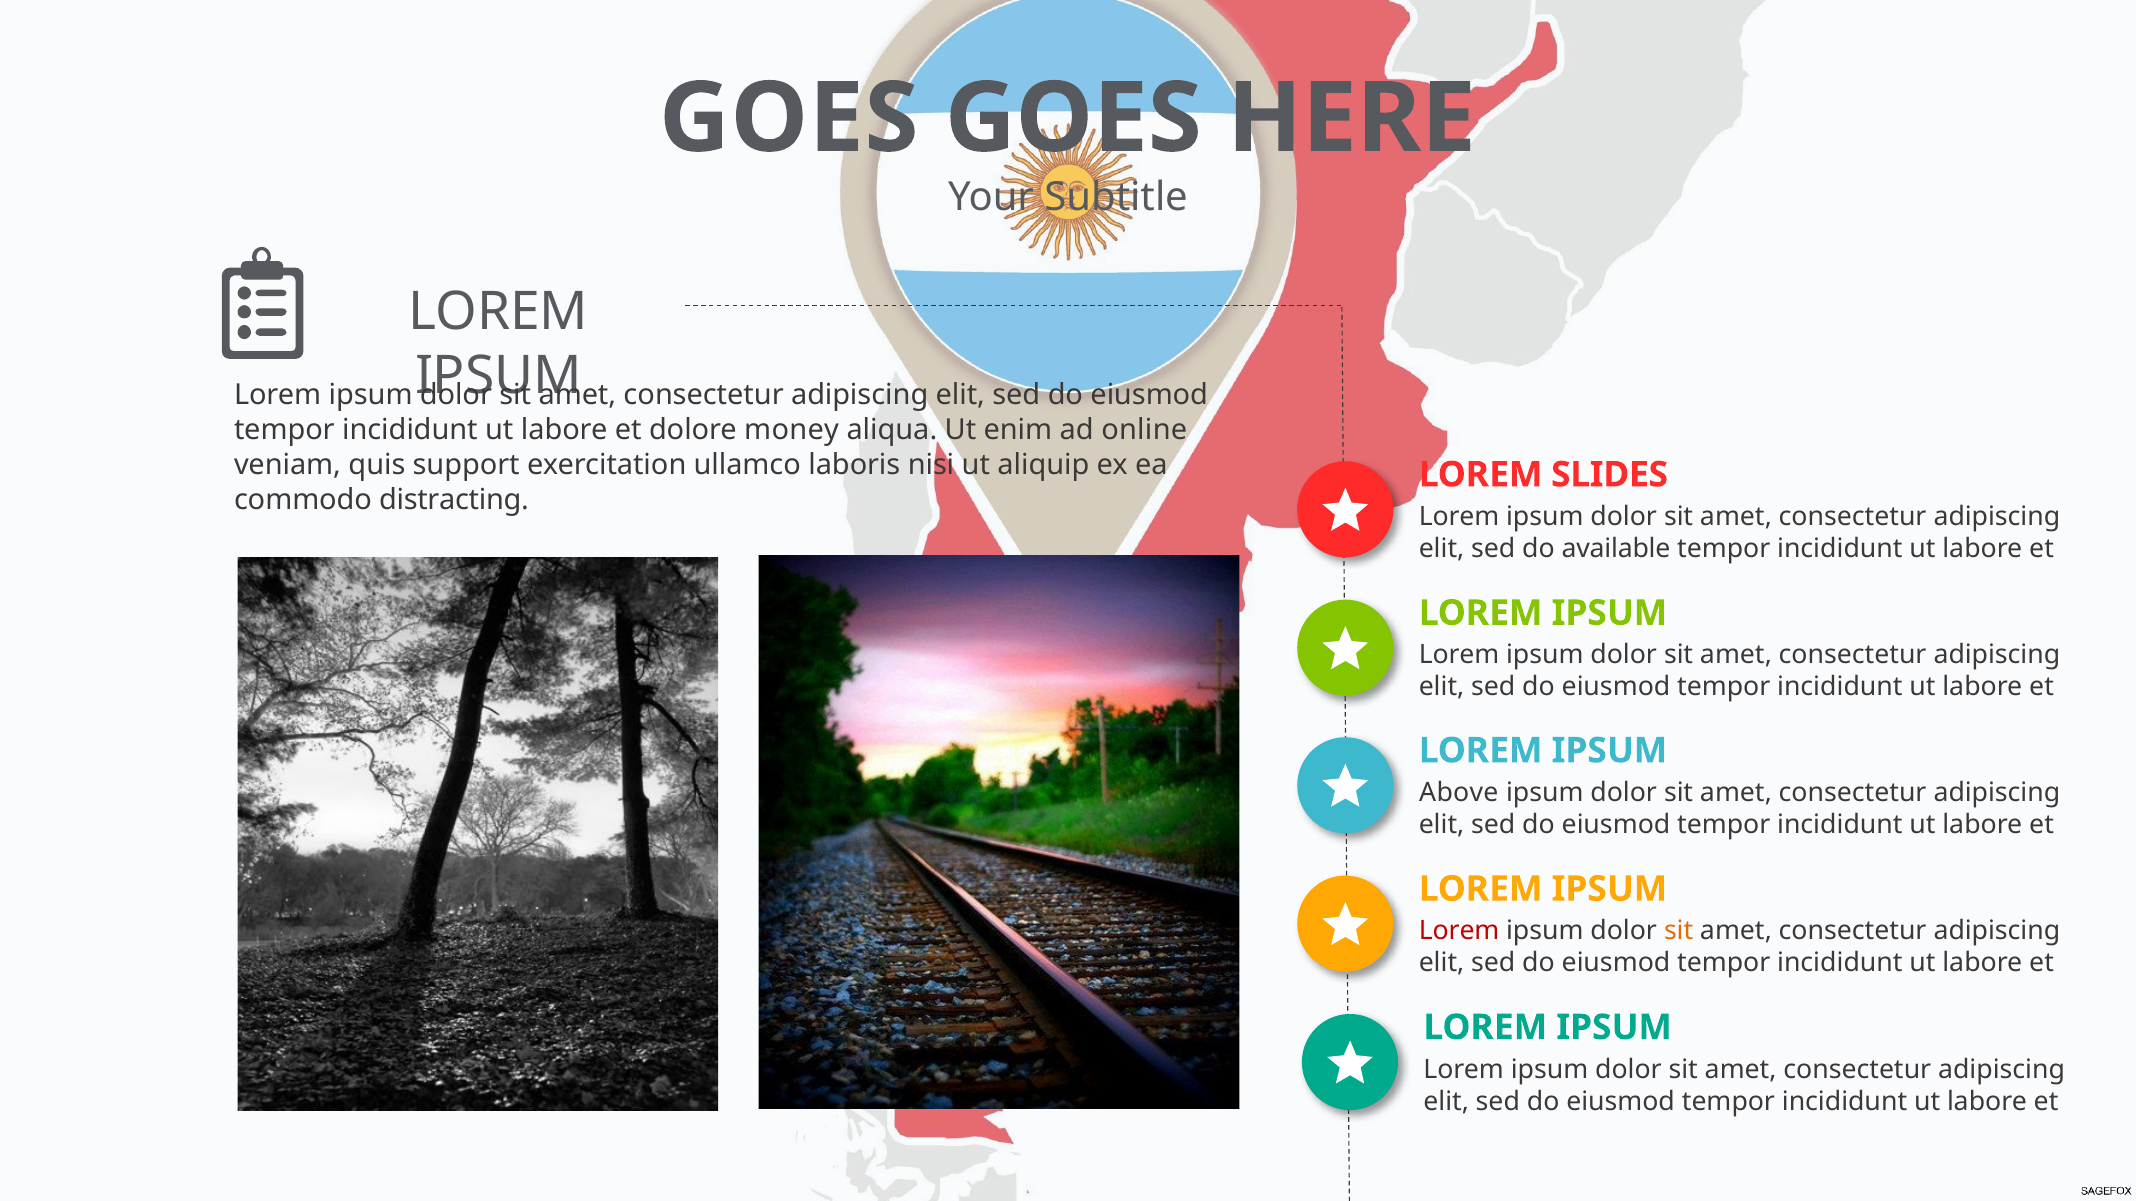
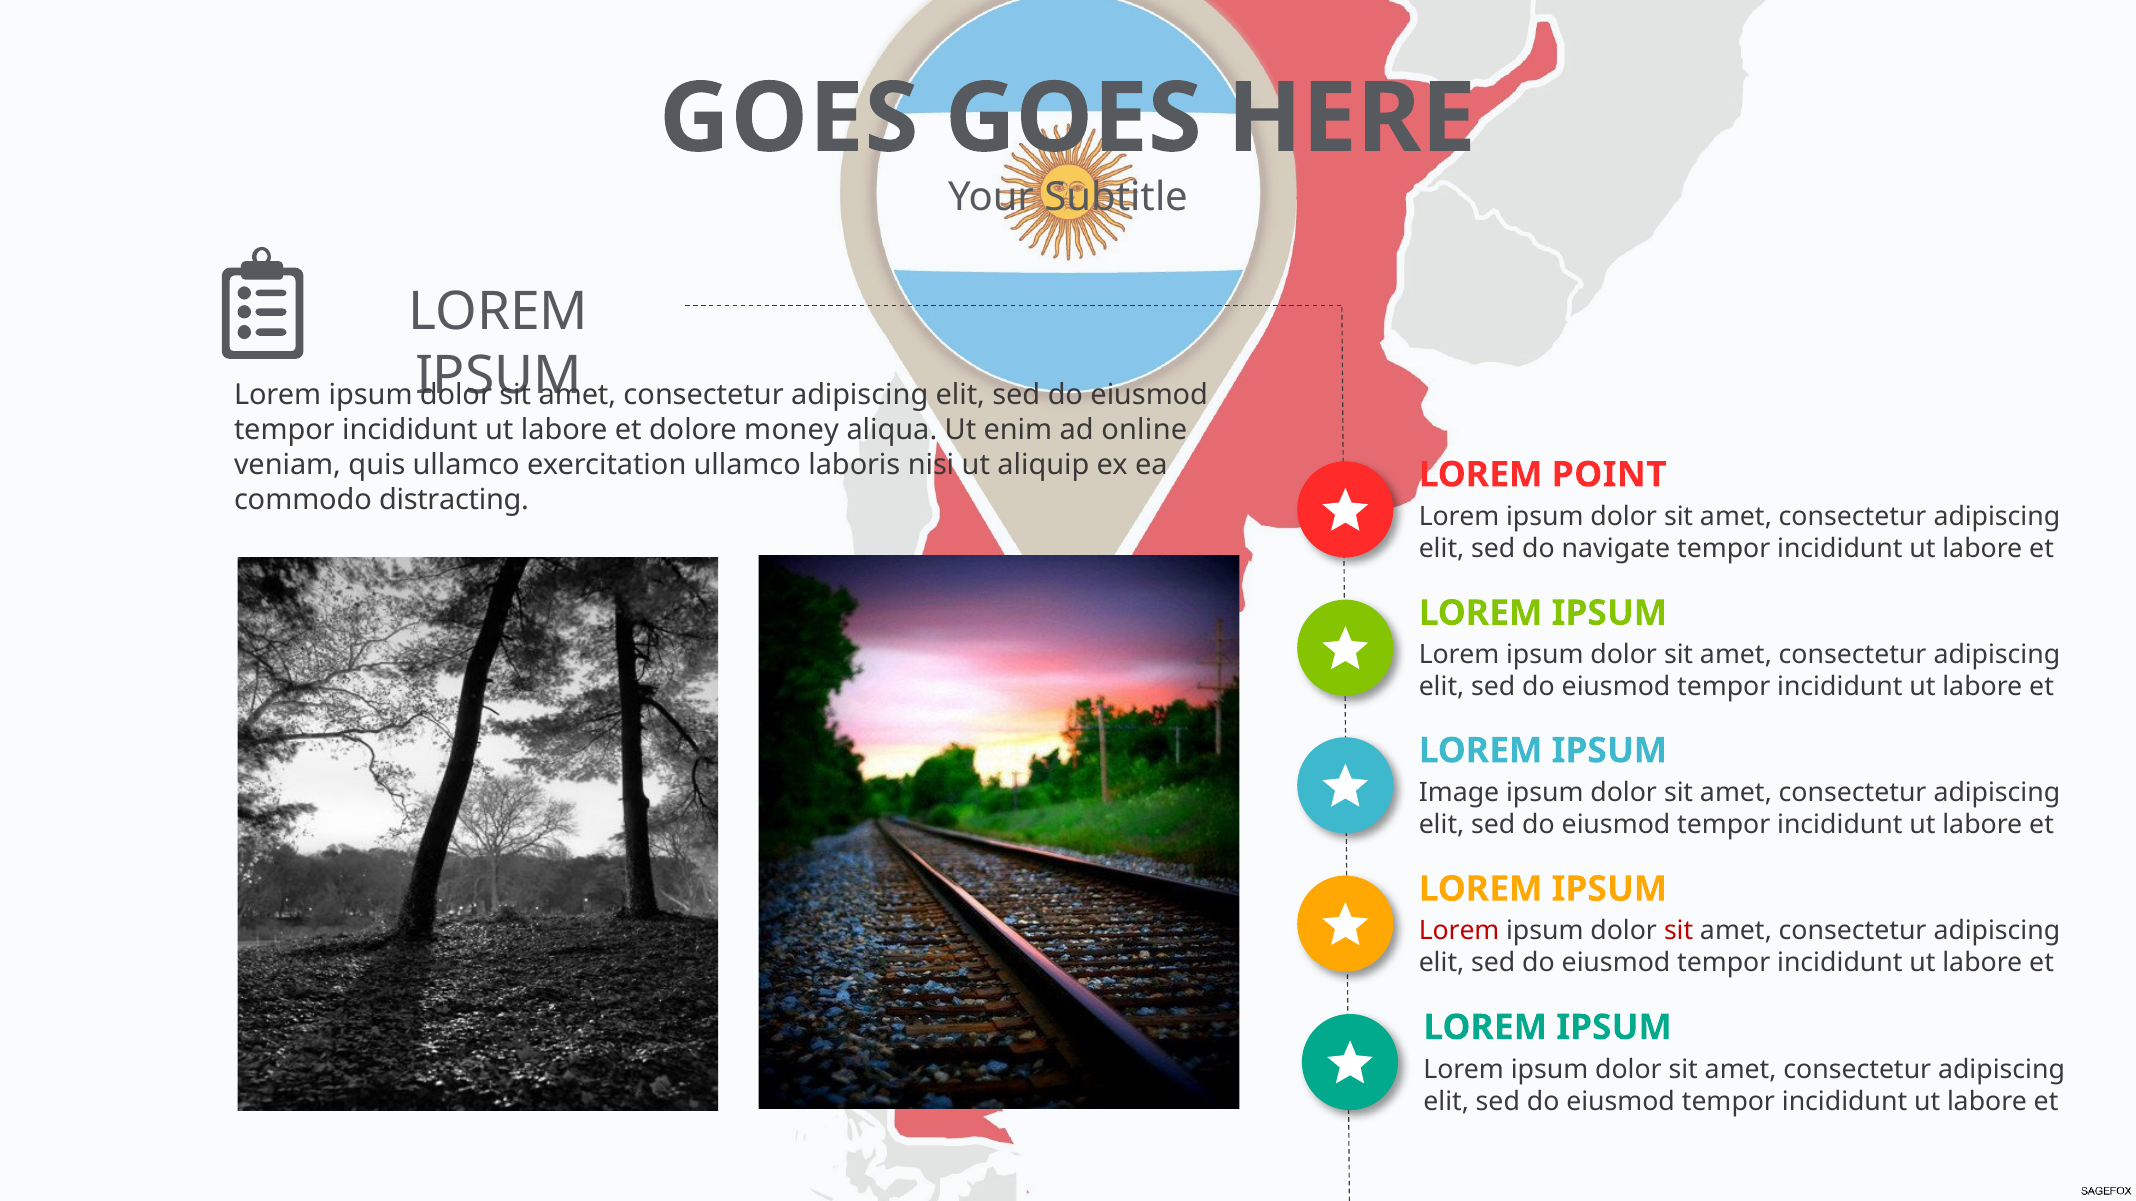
quis support: support -> ullamco (466, 465)
SLIDES: SLIDES -> POINT (1609, 475)
available: available -> navigate (1616, 549)
Above: Above -> Image (1459, 793)
sit colour: orange -> red (1679, 931)
